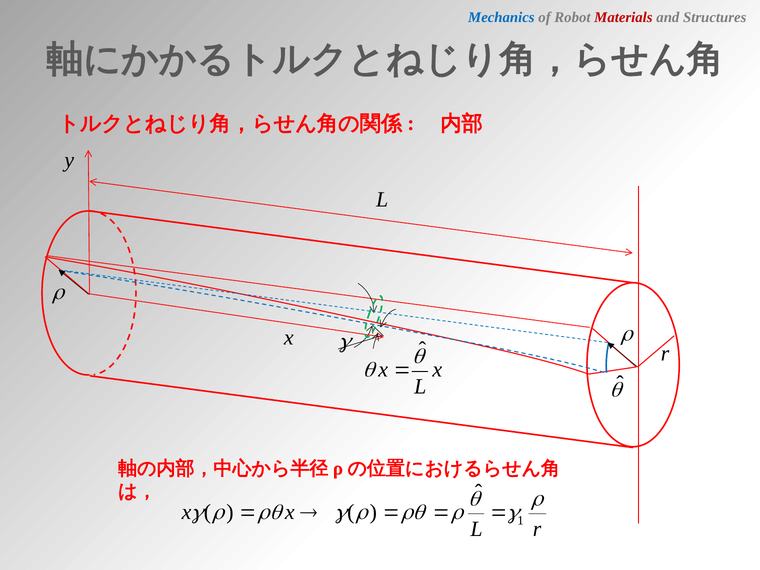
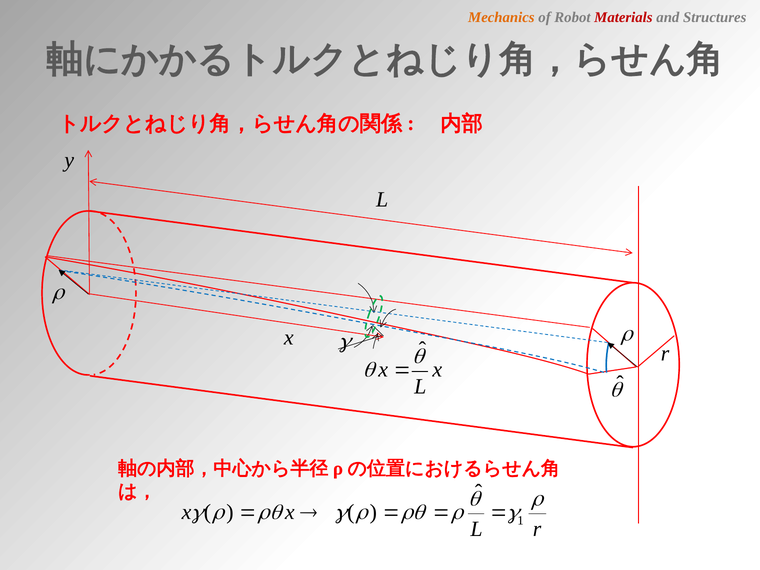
Mechanics colour: blue -> orange (501, 17)
